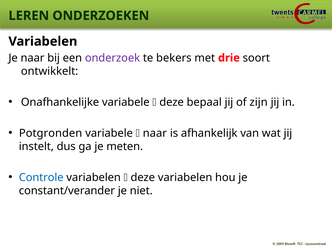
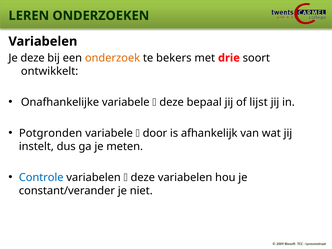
Je naar: naar -> deze (33, 58)
onderzoek colour: purple -> orange (112, 58)
zijn: zijn -> lijst (259, 102)
naar: naar -> door (155, 133)
